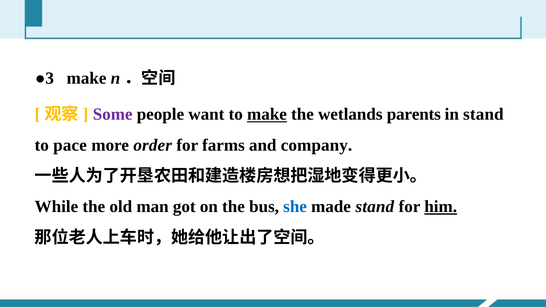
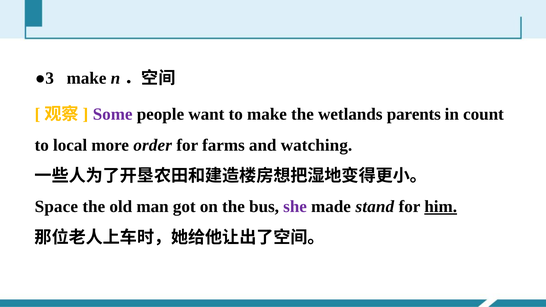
make underline: present -> none (267, 114)
in stand: stand -> count (483, 114)
pace: pace -> local (70, 145)
company: company -> watching (316, 145)
While: While -> Space (56, 207)
she colour: blue -> purple (295, 207)
